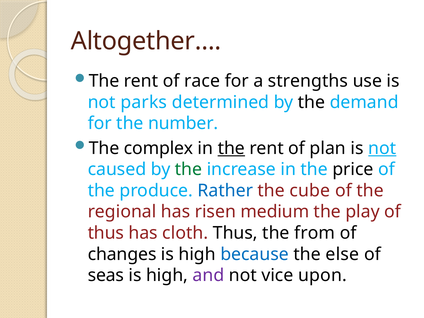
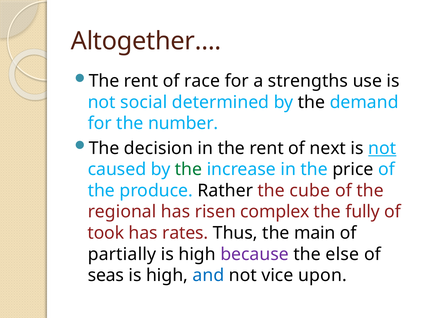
parks: parks -> social (144, 102)
complex: complex -> decision (158, 148)
the underline: present -> none (231, 148)
plan: plan -> next (328, 148)
Rather colour: blue -> black (225, 191)
medium: medium -> complex (275, 212)
play: play -> fully (363, 212)
thus: thus -> took (106, 233)
cloth: cloth -> rates (185, 233)
from: from -> main (315, 233)
changes: changes -> partially (122, 254)
because colour: blue -> purple (255, 254)
and colour: purple -> blue (208, 275)
